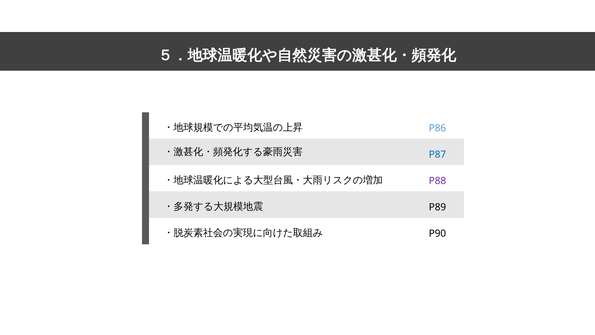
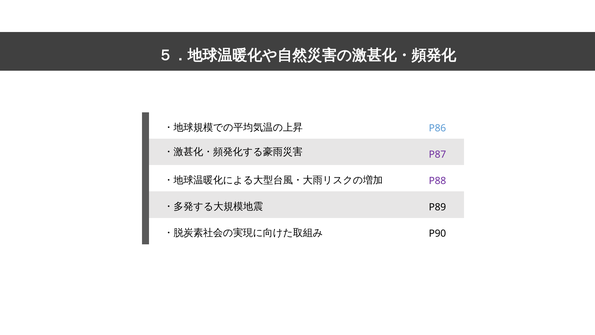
P87 colour: blue -> purple (437, 154)
